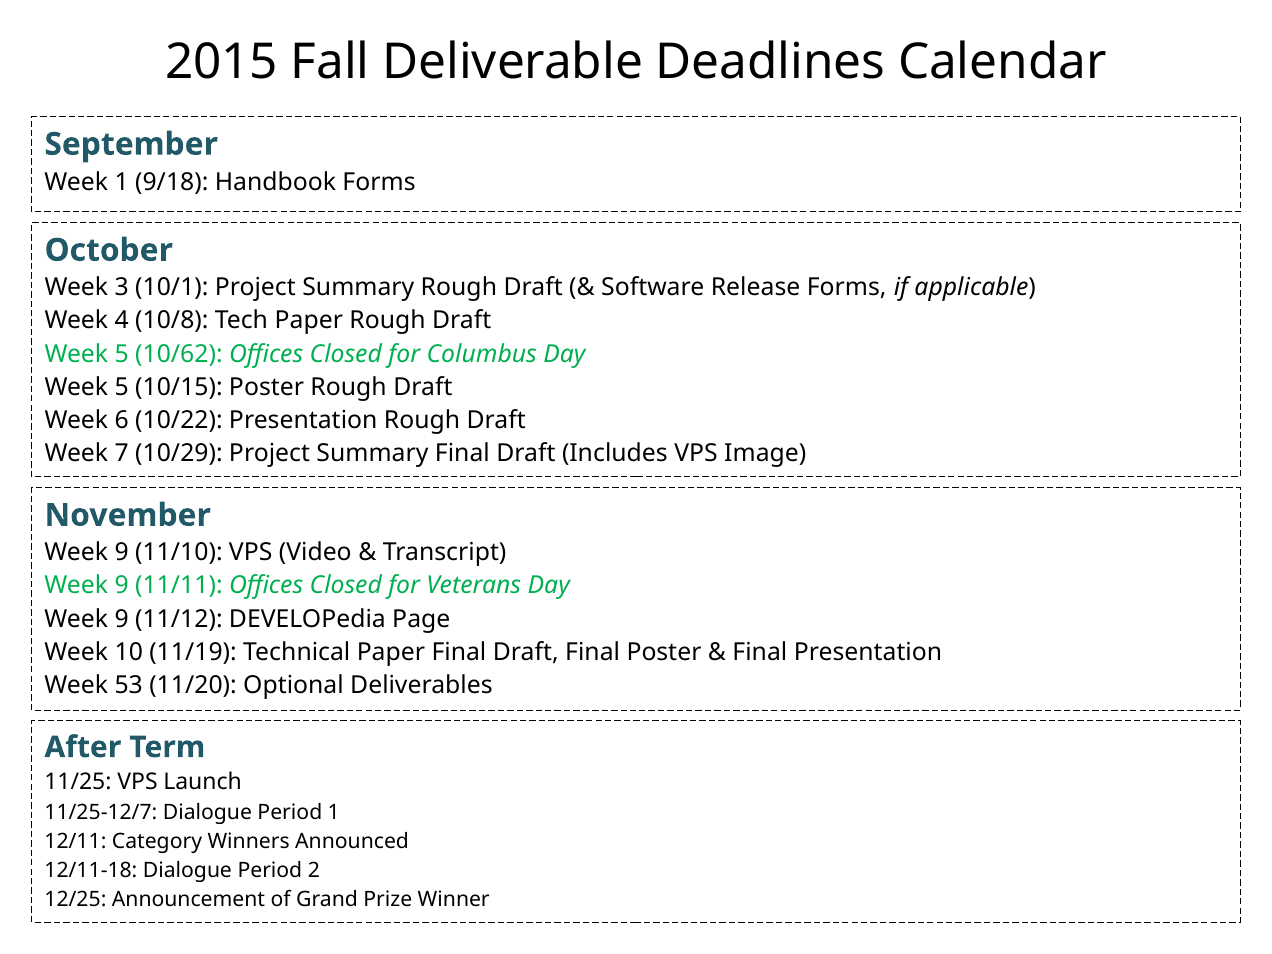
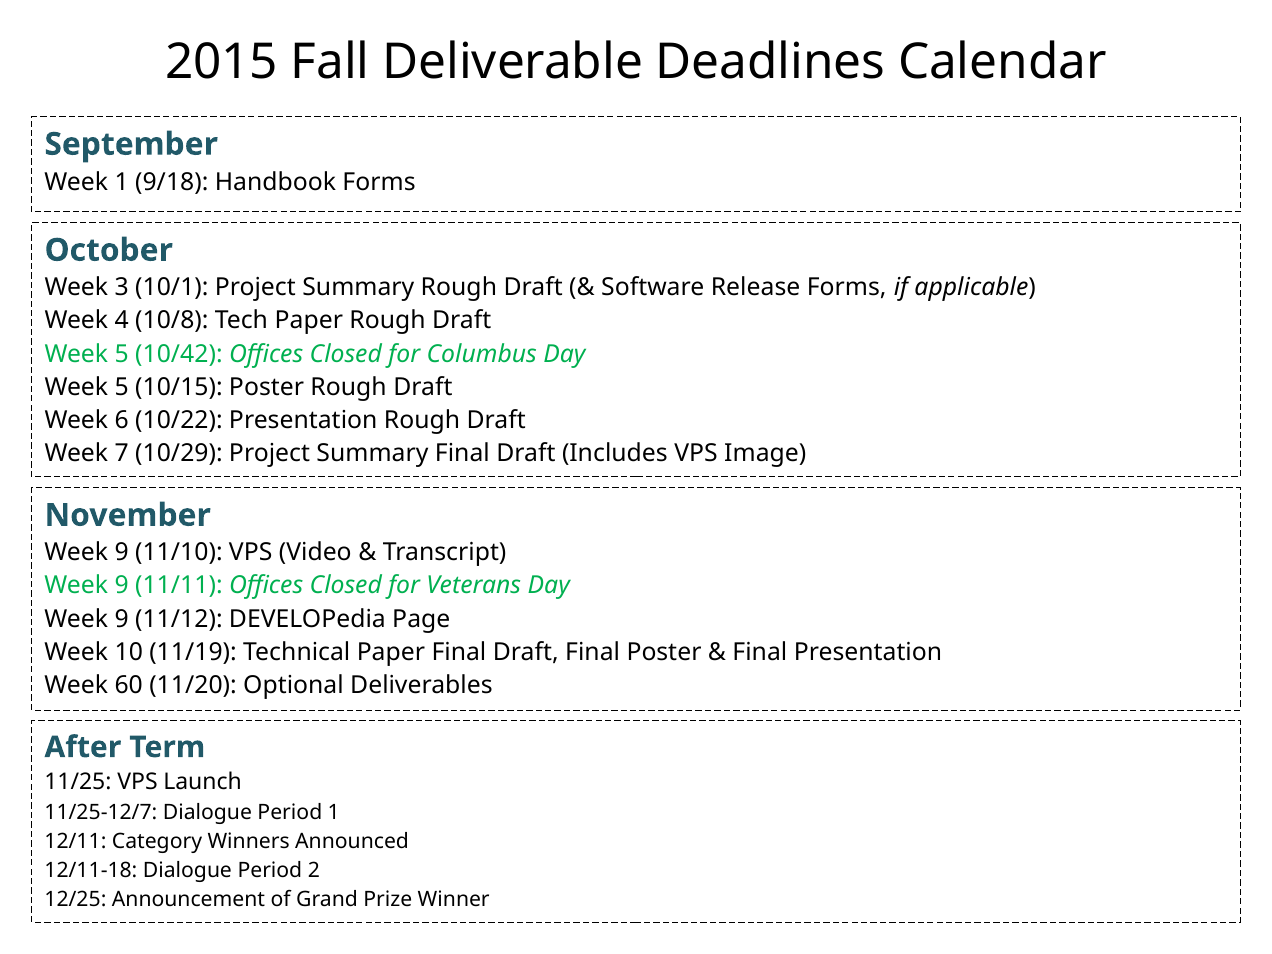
10/62: 10/62 -> 10/42 (179, 354)
53: 53 -> 60 (129, 686)
